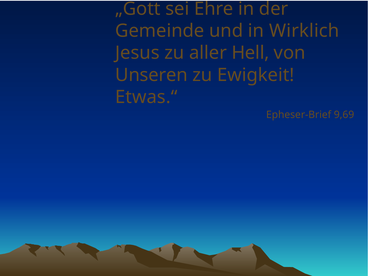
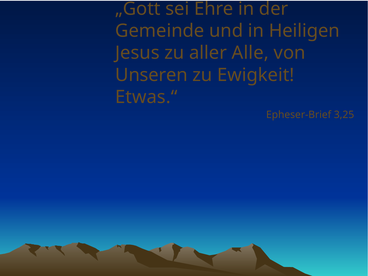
Wirklich: Wirklich -> Heiligen (304, 31)
Hell: Hell -> Alle (250, 53)
9,69: 9,69 -> 3,25 (344, 115)
